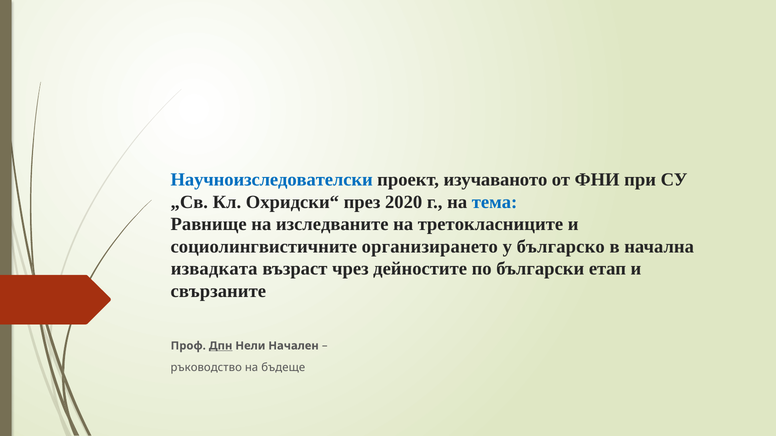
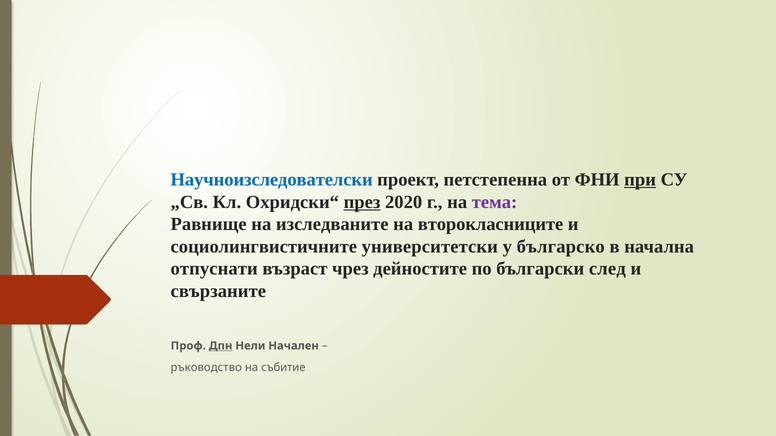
изучаваното: изучаваното -> петстепенна (495, 180)
при underline: none -> present (640, 180)
през underline: none -> present (362, 202)
тема colour: blue -> purple (495, 202)
третокласниците: третокласниците -> второкласниците (491, 224)
организирането: организирането -> университетски (430, 247)
извадката: извадката -> отпуснати (214, 269)
етап: етап -> след (607, 269)
бъдеще: бъдеще -> събитие (283, 368)
